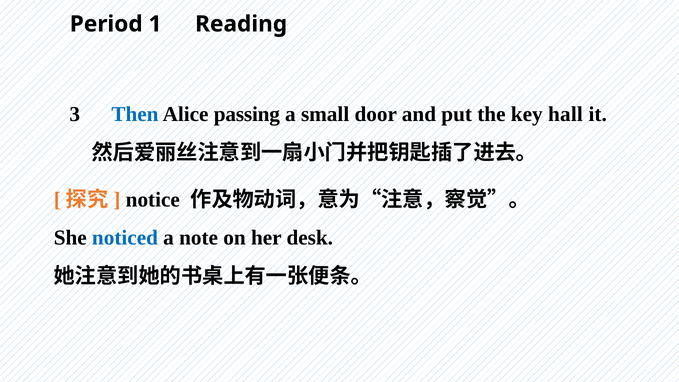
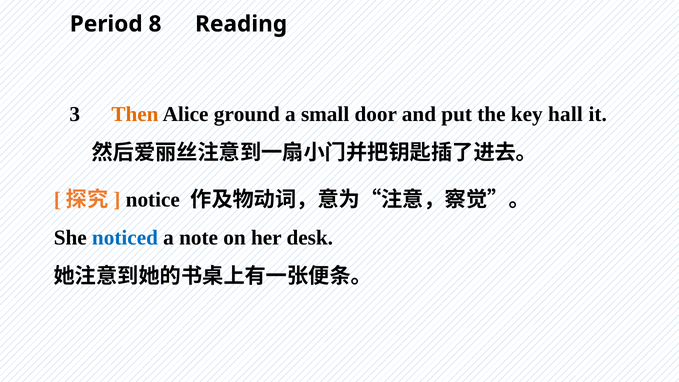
1: 1 -> 8 (155, 24)
Then colour: blue -> orange (135, 114)
passing: passing -> ground (247, 114)
